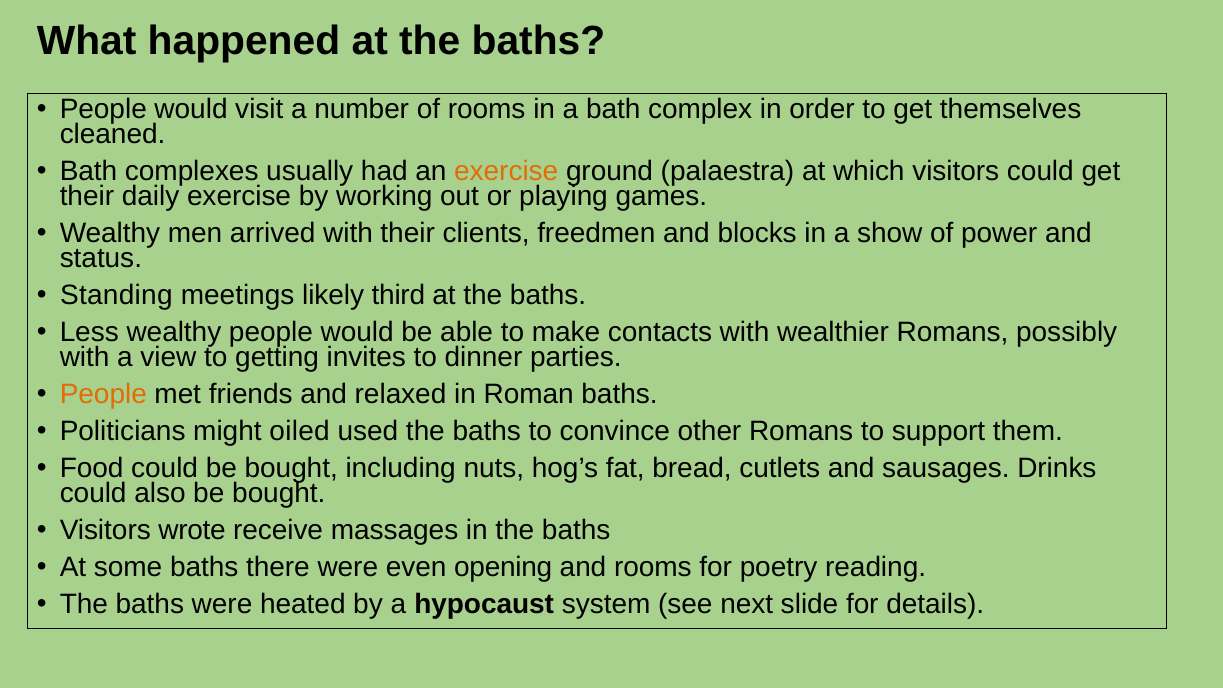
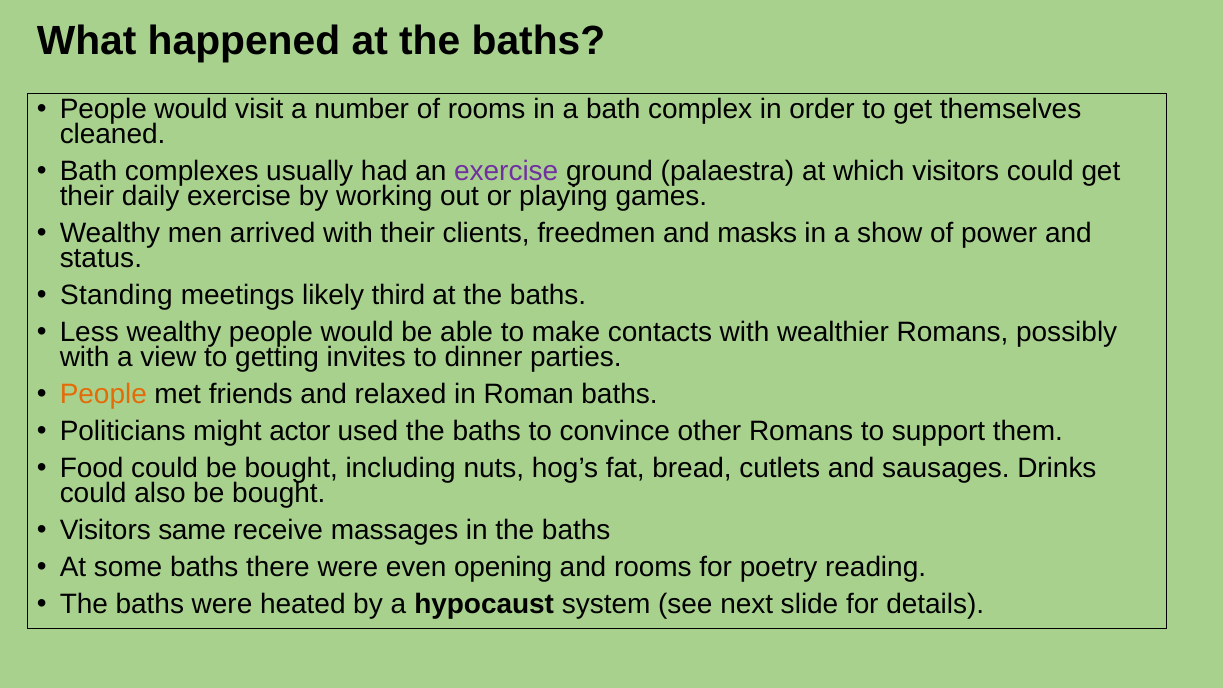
exercise colour: orange -> purple (506, 171)
blocks: blocks -> masks (757, 233)
oiled: oiled -> actor (300, 431)
wrote: wrote -> same (192, 530)
